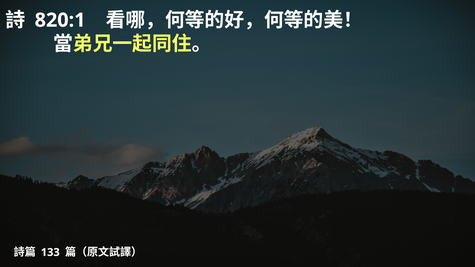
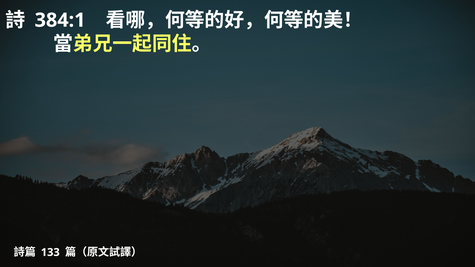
820:1: 820:1 -> 384:1 (60, 20)
